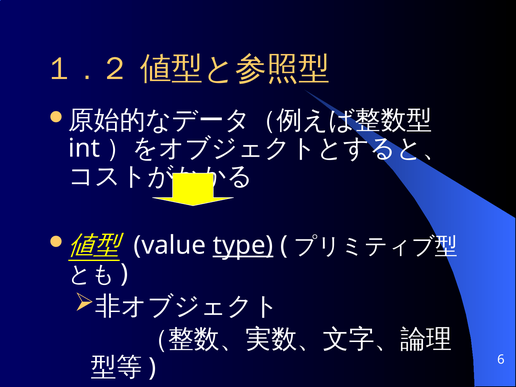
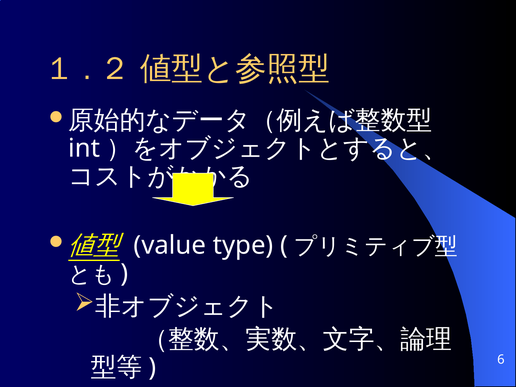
type underline: present -> none (243, 245)
